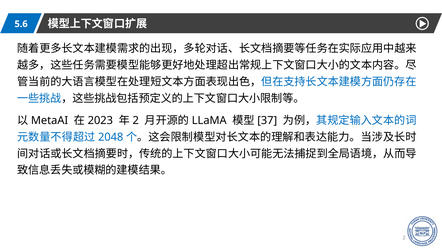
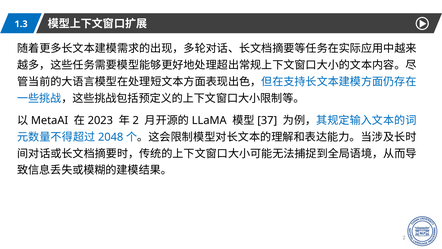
5.6: 5.6 -> 1.3 (21, 24)
